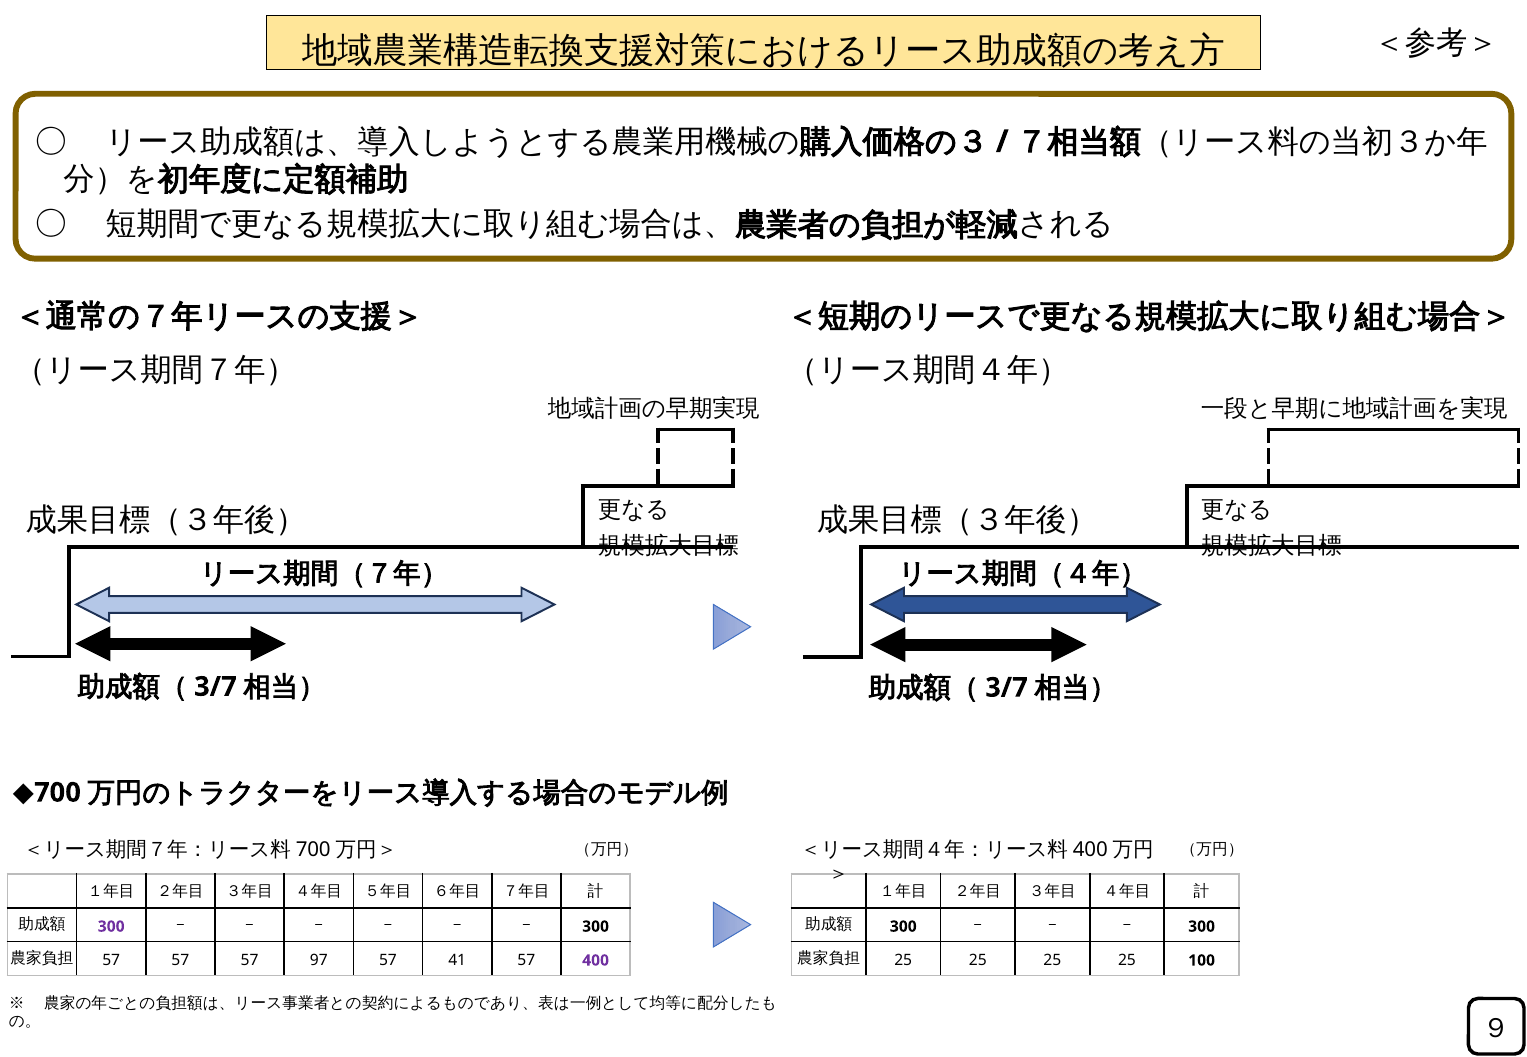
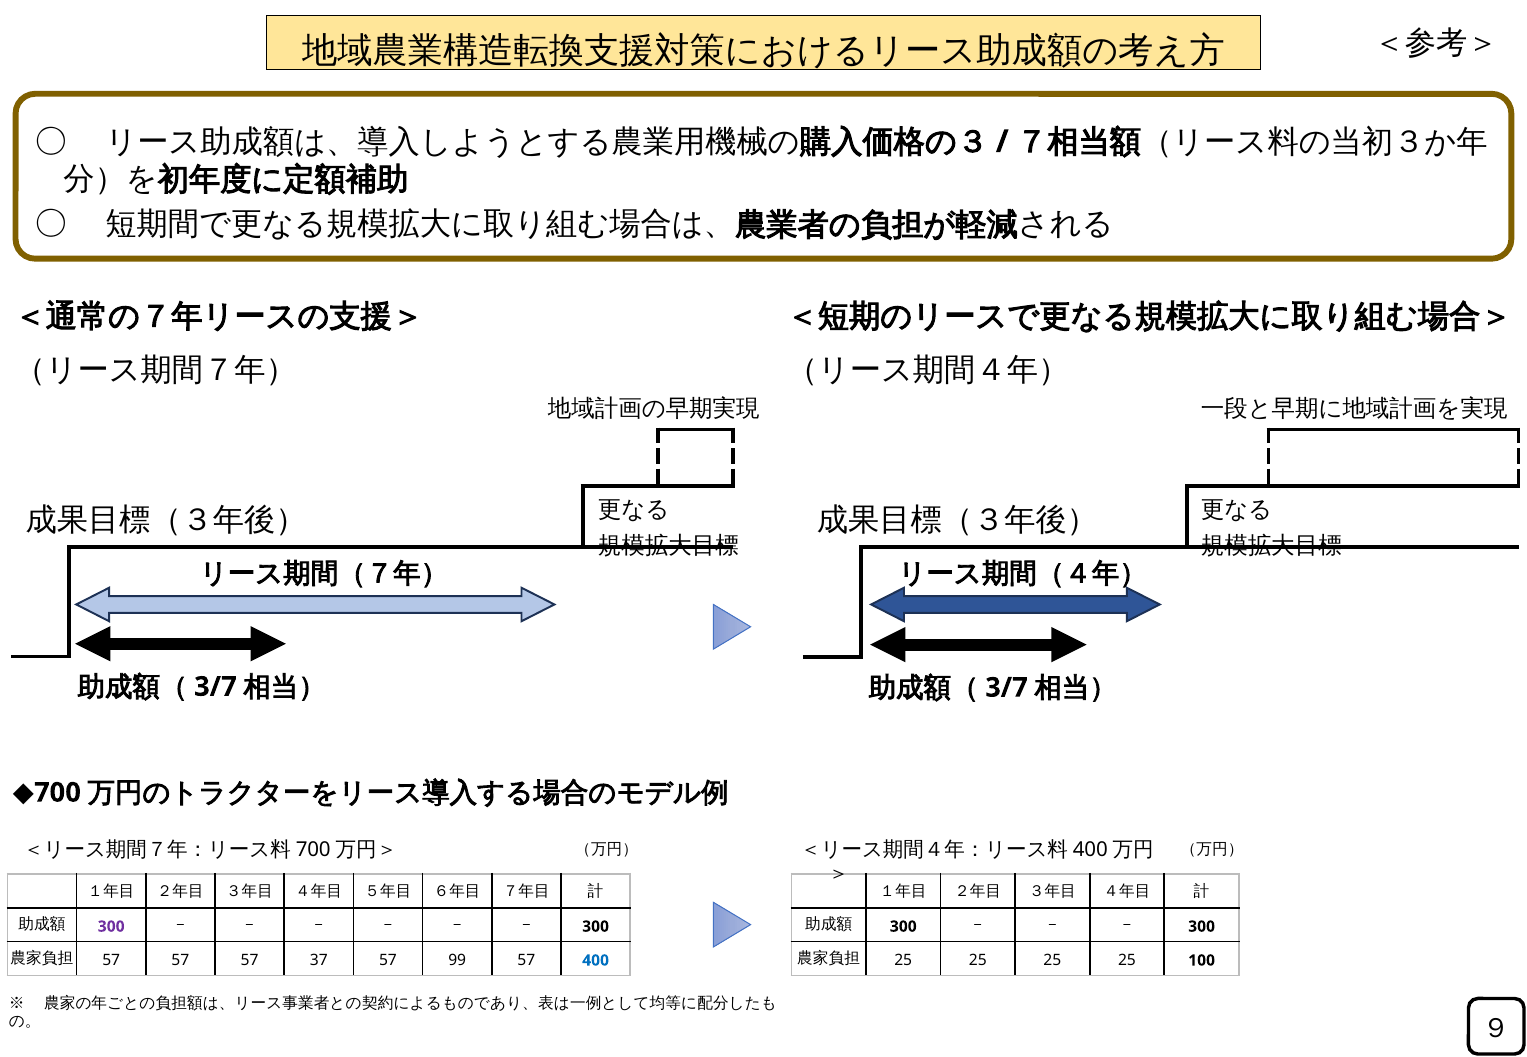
97: 97 -> 37 (319, 961)
41: 41 -> 99 (457, 961)
400 colour: purple -> blue (596, 961)
